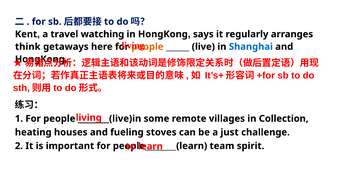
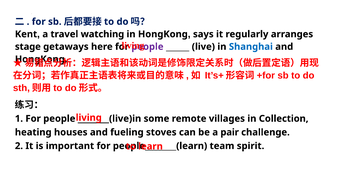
think: think -> stage (28, 47)
people colour: orange -> purple (147, 47)
just: just -> pair (230, 132)
